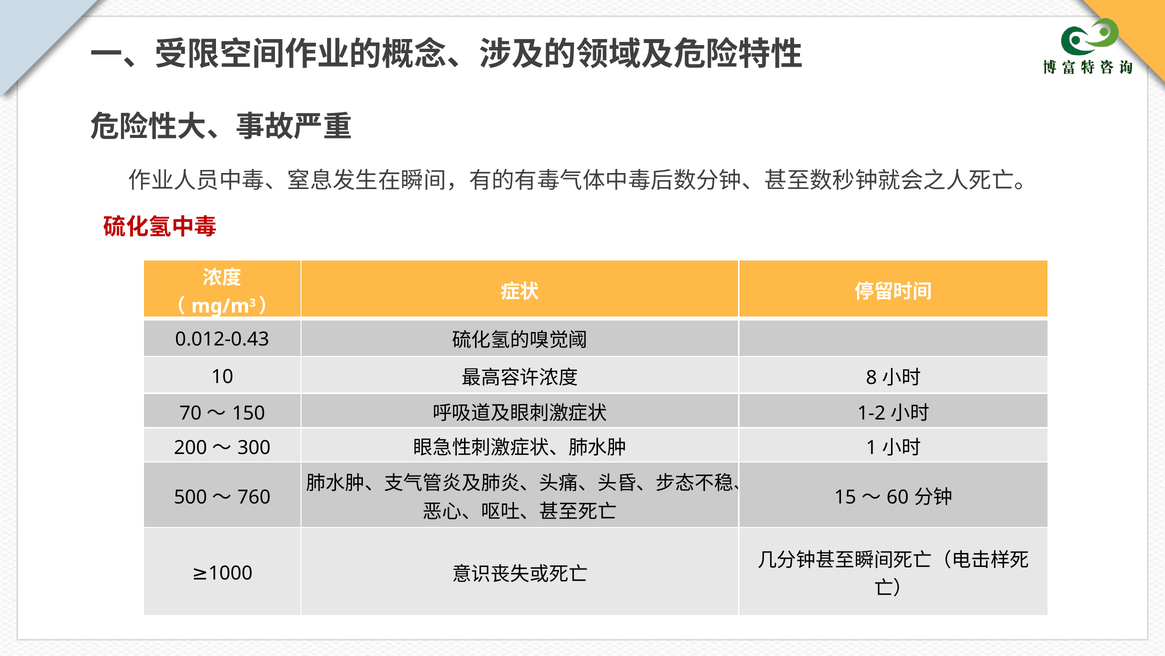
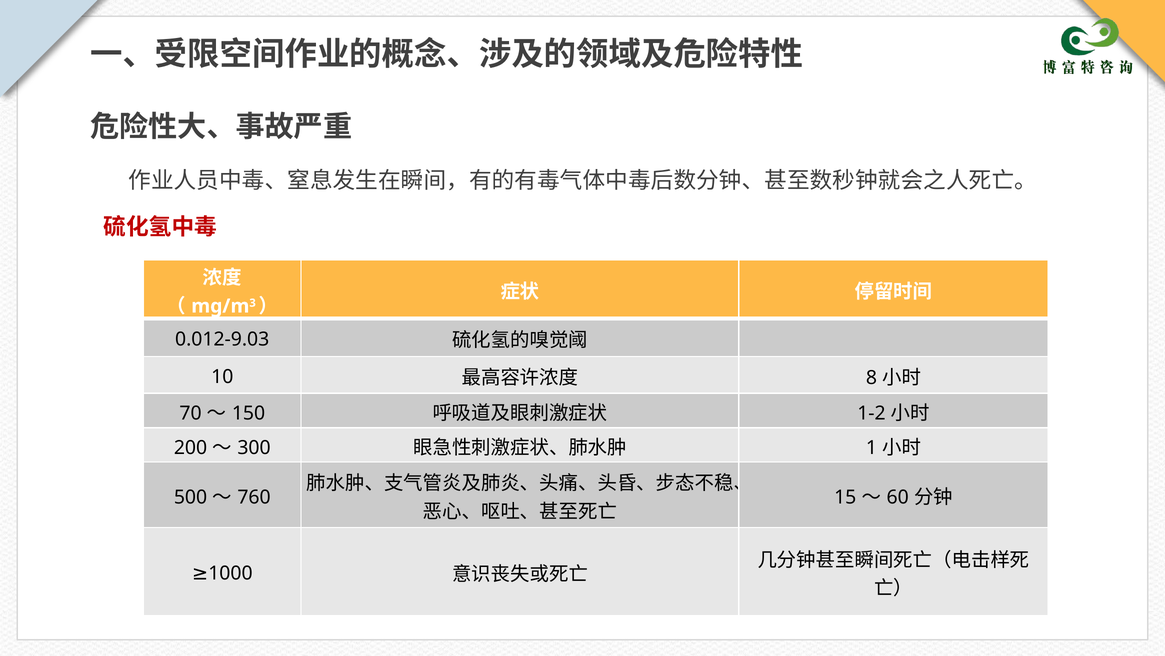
0.012-0.43: 0.012-0.43 -> 0.012-9.03 (222, 339)
